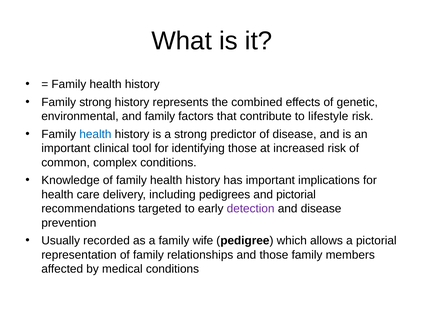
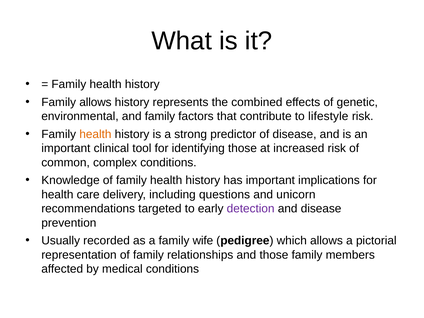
Family strong: strong -> allows (95, 102)
health colour: blue -> orange (95, 134)
pedigrees: pedigrees -> questions (225, 195)
and pictorial: pictorial -> unicorn (296, 195)
